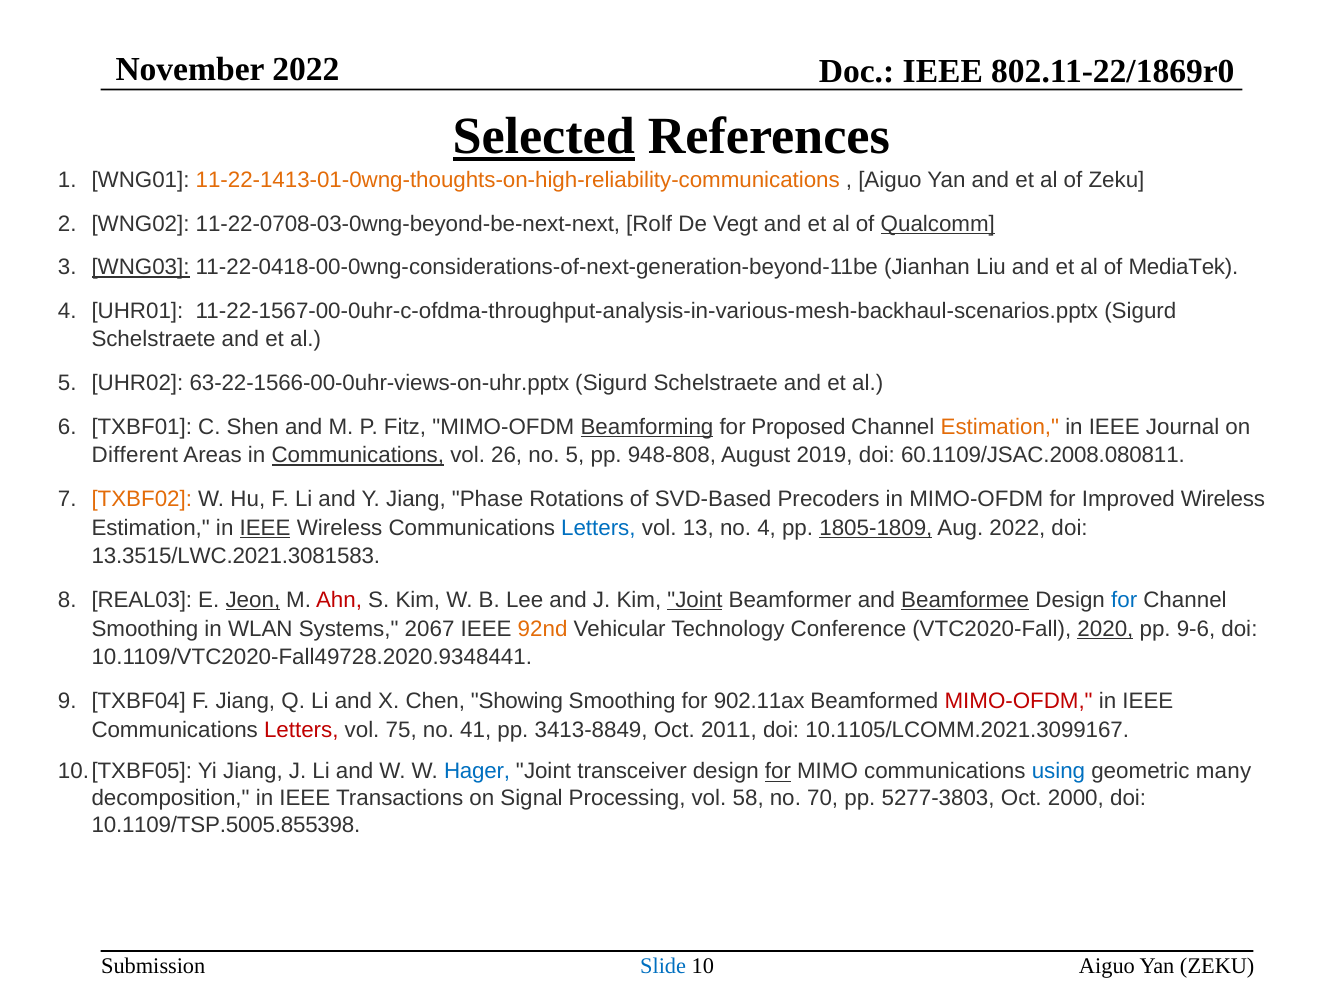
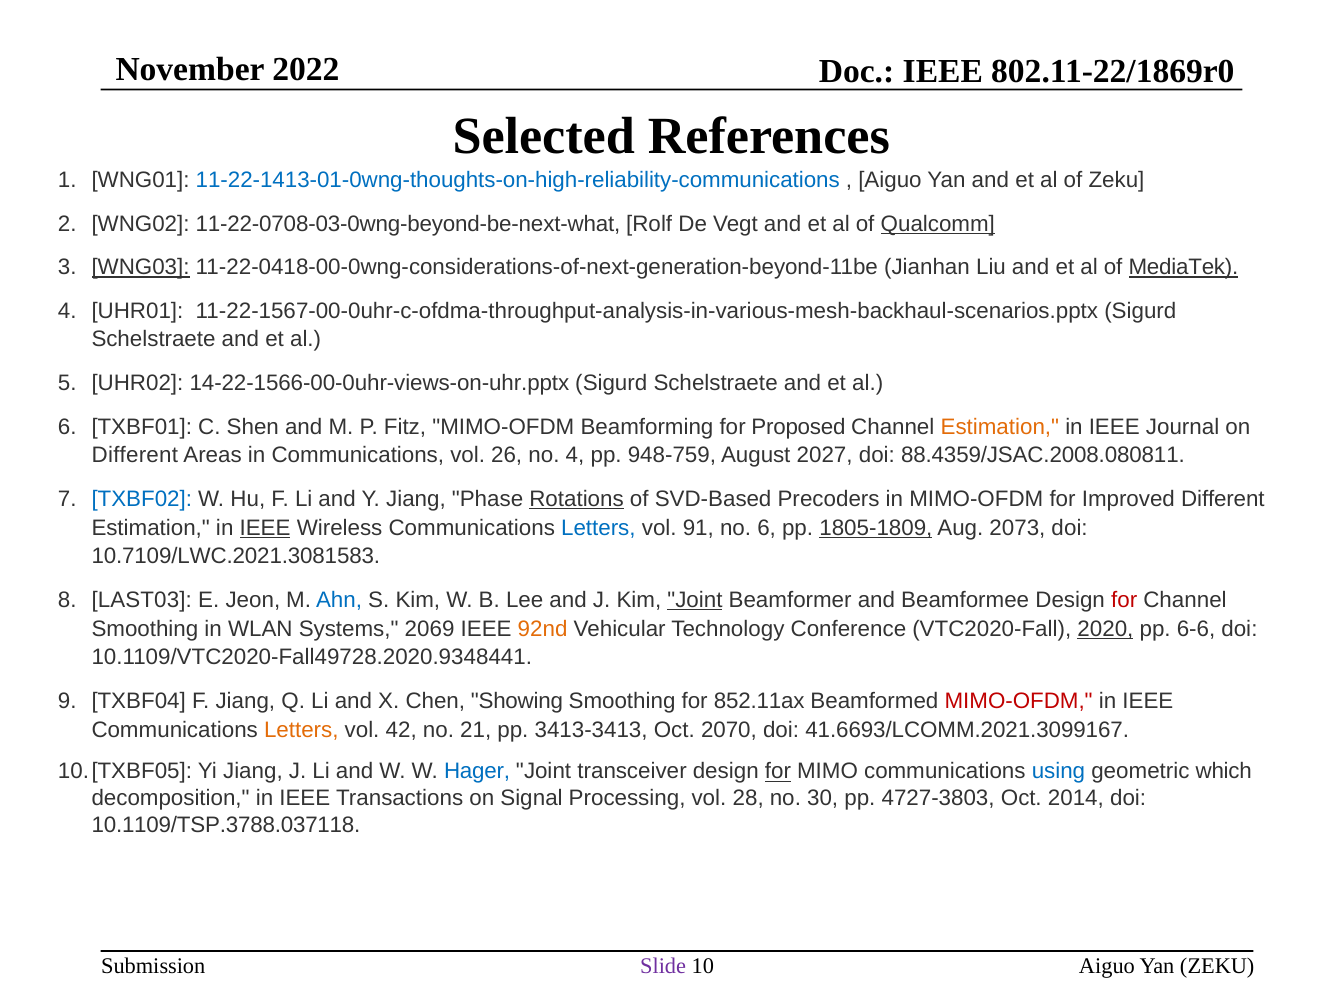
Selected underline: present -> none (544, 137)
11-22-1413-01-0wng-thoughts-on-high-reliability-communications colour: orange -> blue (518, 180)
11-22-0708-03-0wng-beyond-be-next-next: 11-22-0708-03-0wng-beyond-be-next-next -> 11-22-0708-03-0wng-beyond-be-next-what (408, 224)
MediaTek underline: none -> present (1183, 267)
63-22-1566-00-0uhr-views-on-uhr.pptx: 63-22-1566-00-0uhr-views-on-uhr.pptx -> 14-22-1566-00-0uhr-views-on-uhr.pptx (379, 383)
Beamforming underline: present -> none (647, 427)
Communications underline: present -> none (358, 456)
no 5: 5 -> 4 (575, 456)
948-808: 948-808 -> 948-759 (672, 456)
2019: 2019 -> 2027 (825, 456)
60.1109/JSAC.2008.080811: 60.1109/JSAC.2008.080811 -> 88.4359/JSAC.2008.080811 (1043, 456)
TXBF02 colour: orange -> blue (142, 499)
Rotations underline: none -> present (577, 499)
Improved Wireless: Wireless -> Different (1223, 499)
13: 13 -> 91 (698, 528)
no 4: 4 -> 6 (767, 528)
Aug 2022: 2022 -> 2073 (1017, 528)
13.3515/LWC.2021.3081583: 13.3515/LWC.2021.3081583 -> 10.7109/LWC.2021.3081583 (236, 557)
REAL03: REAL03 -> LAST03 (142, 600)
Jeon underline: present -> none (253, 600)
Ahn colour: red -> blue (339, 600)
Beamformee underline: present -> none (965, 600)
for colour: blue -> red (1124, 600)
2067: 2067 -> 2069 (430, 629)
9-6: 9-6 -> 6-6 (1196, 629)
902.11ax: 902.11ax -> 852.11ax (759, 701)
Letters colour: red -> orange (301, 730)
75: 75 -> 42 (401, 730)
41: 41 -> 21 (476, 730)
3413-8849: 3413-8849 -> 3413-3413 (591, 730)
2011: 2011 -> 2070 (729, 730)
10.1105/LCOMM.2021.3099167: 10.1105/LCOMM.2021.3099167 -> 41.6693/LCOMM.2021.3099167 (967, 730)
many: many -> which (1224, 772)
58: 58 -> 28 (748, 799)
70: 70 -> 30 (823, 799)
5277-3803: 5277-3803 -> 4727-3803 (938, 799)
2000: 2000 -> 2014 (1076, 799)
10.1109/TSP.5005.855398: 10.1109/TSP.5005.855398 -> 10.1109/TSP.3788.037118 (226, 825)
Slide colour: blue -> purple (663, 966)
